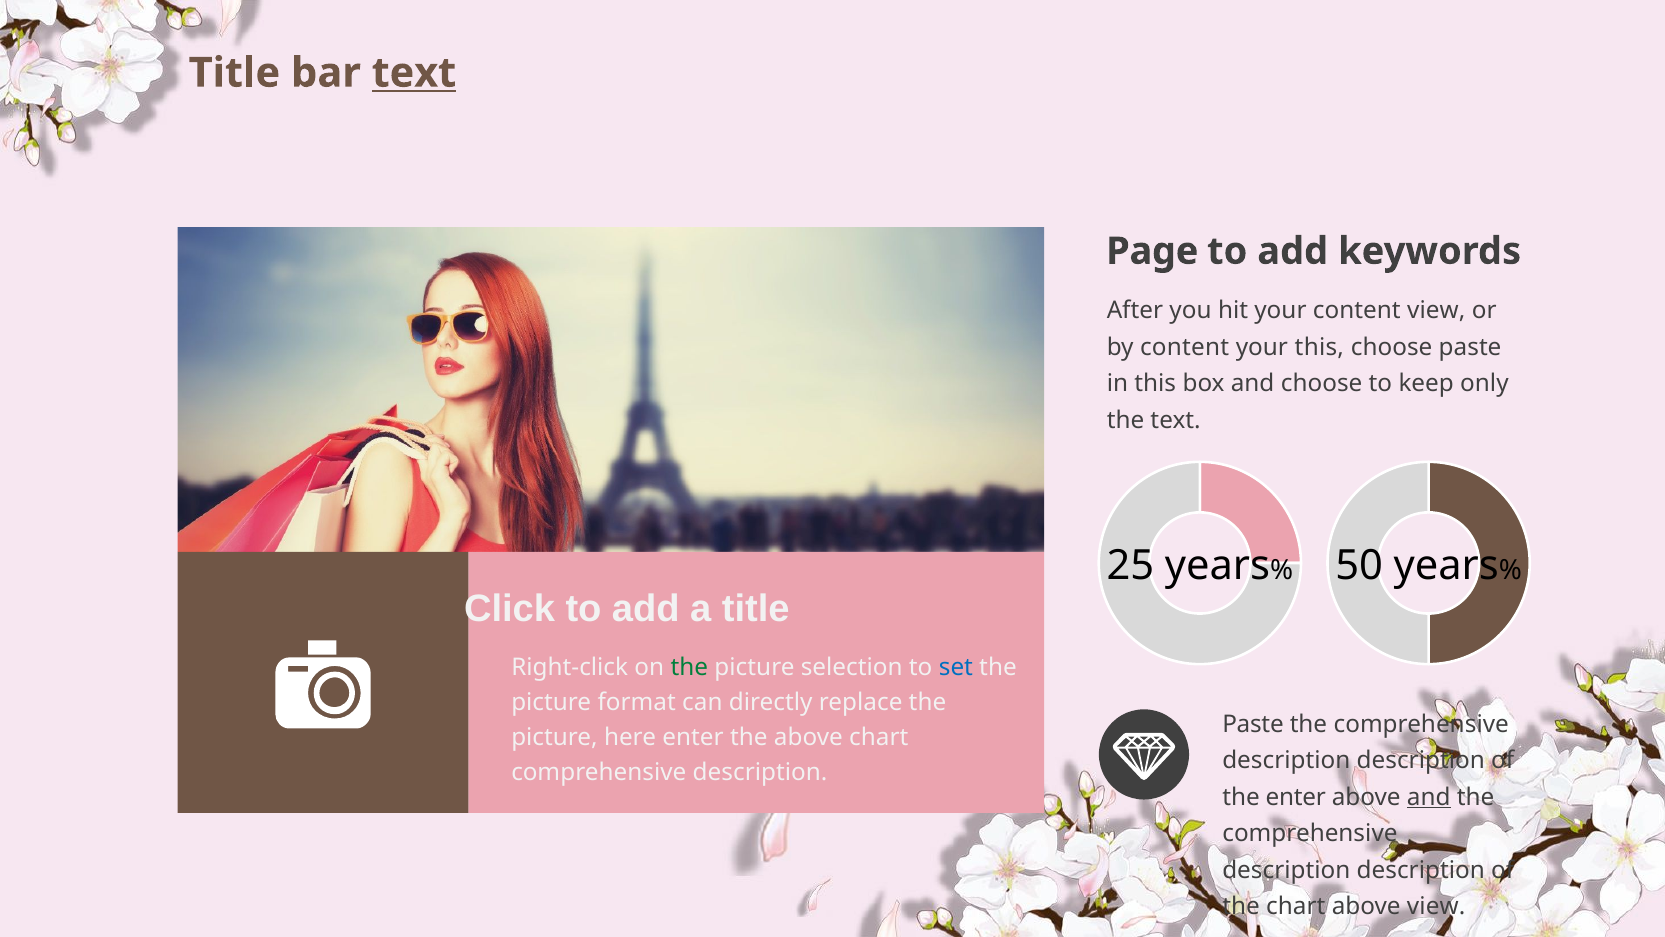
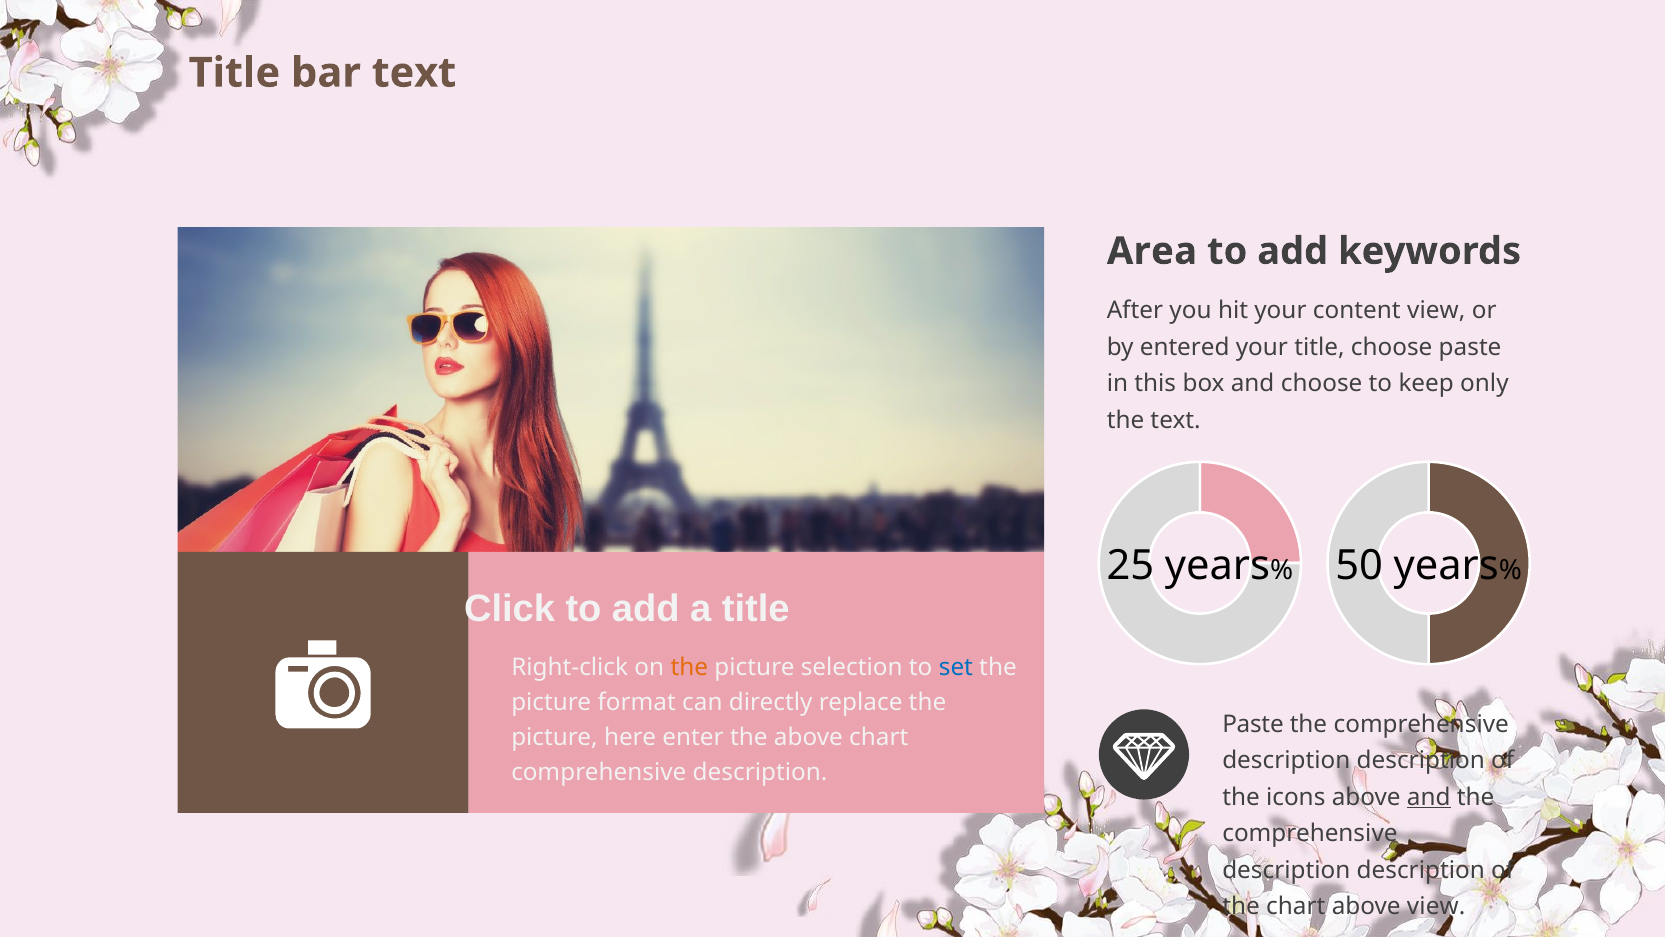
text underline: present -> none (414, 73)
Page: Page -> Area (1152, 251)
by content: content -> entered (1185, 347)
your this: this -> title (1319, 347)
the colour: green -> orange (689, 667)
the enter: enter -> icons (1296, 797)
